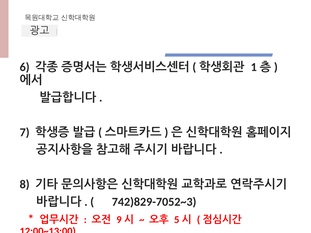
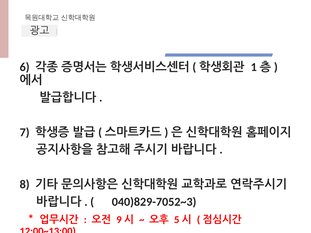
742)829-7052~3: 742)829-7052~3 -> 040)829-7052~3 (154, 202)
